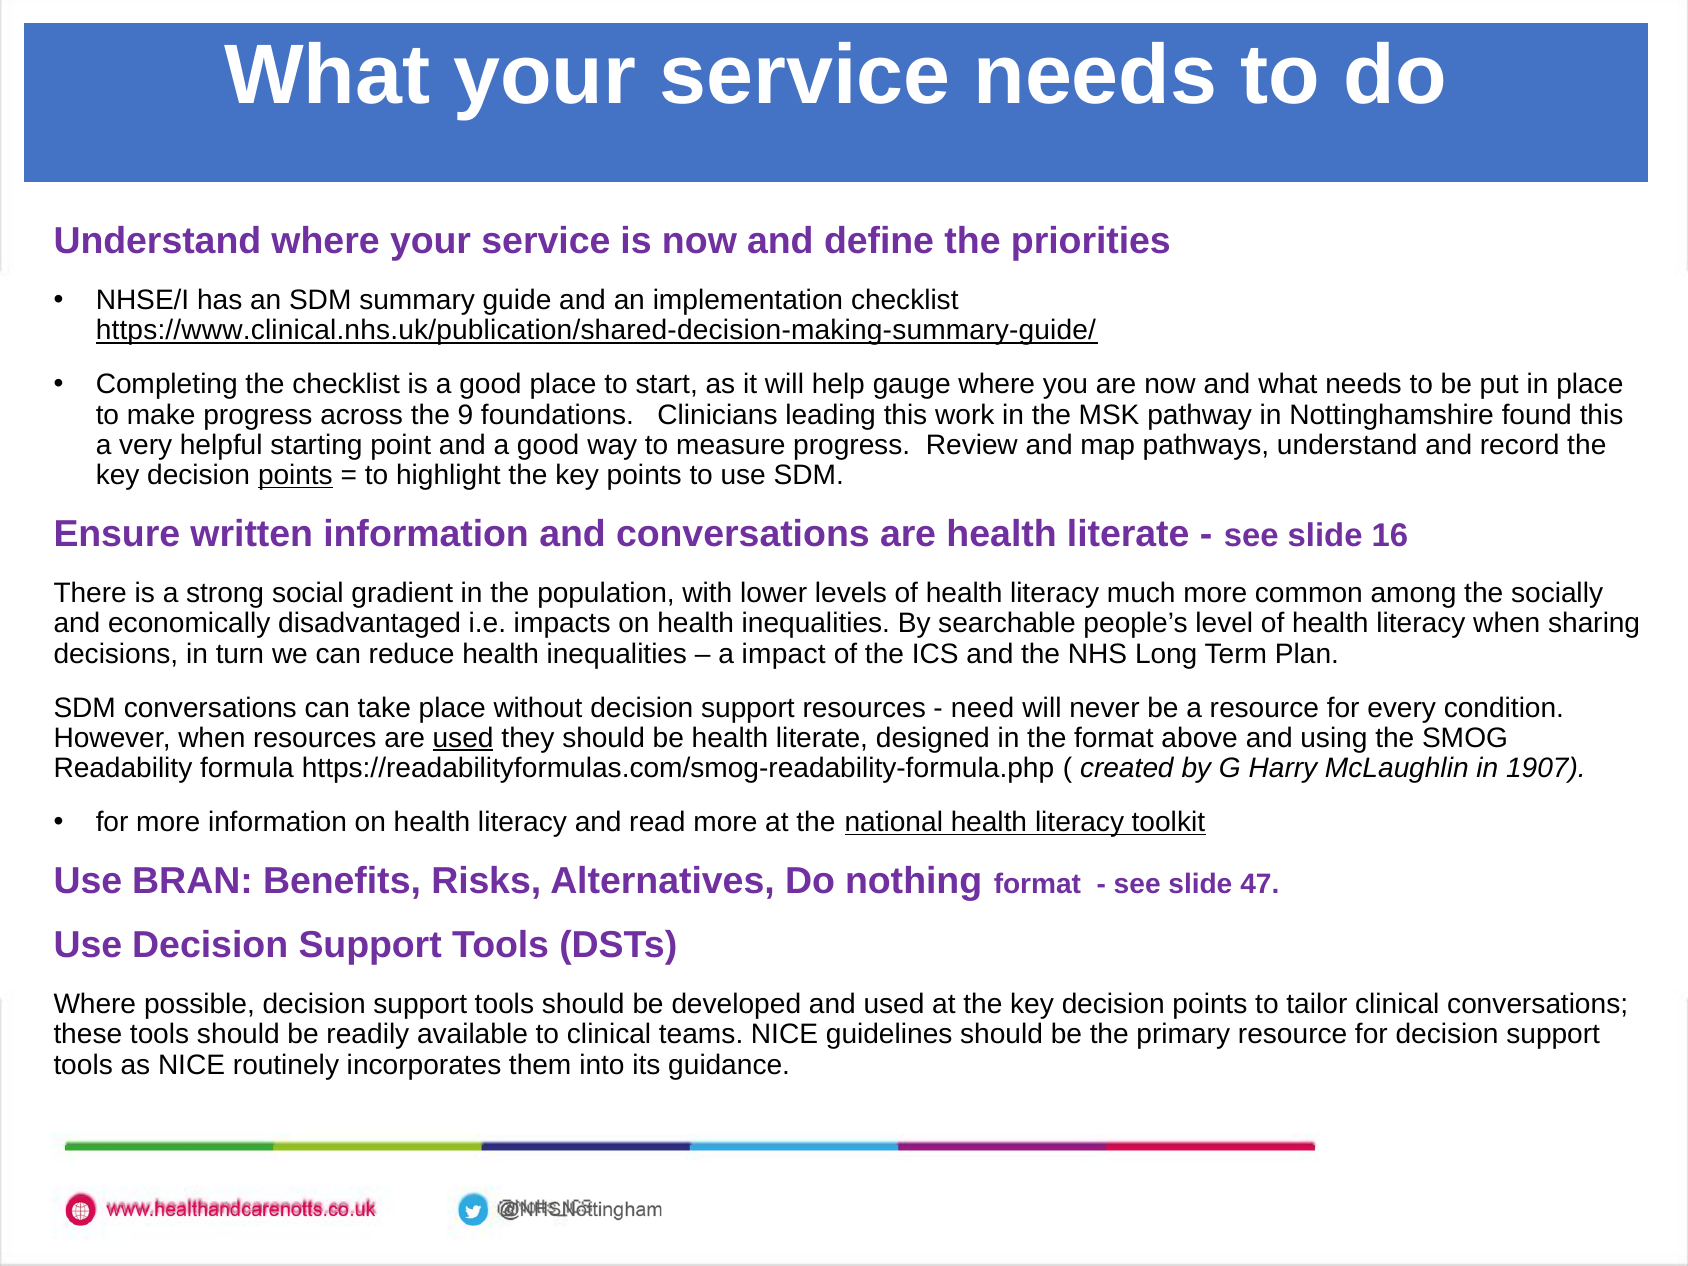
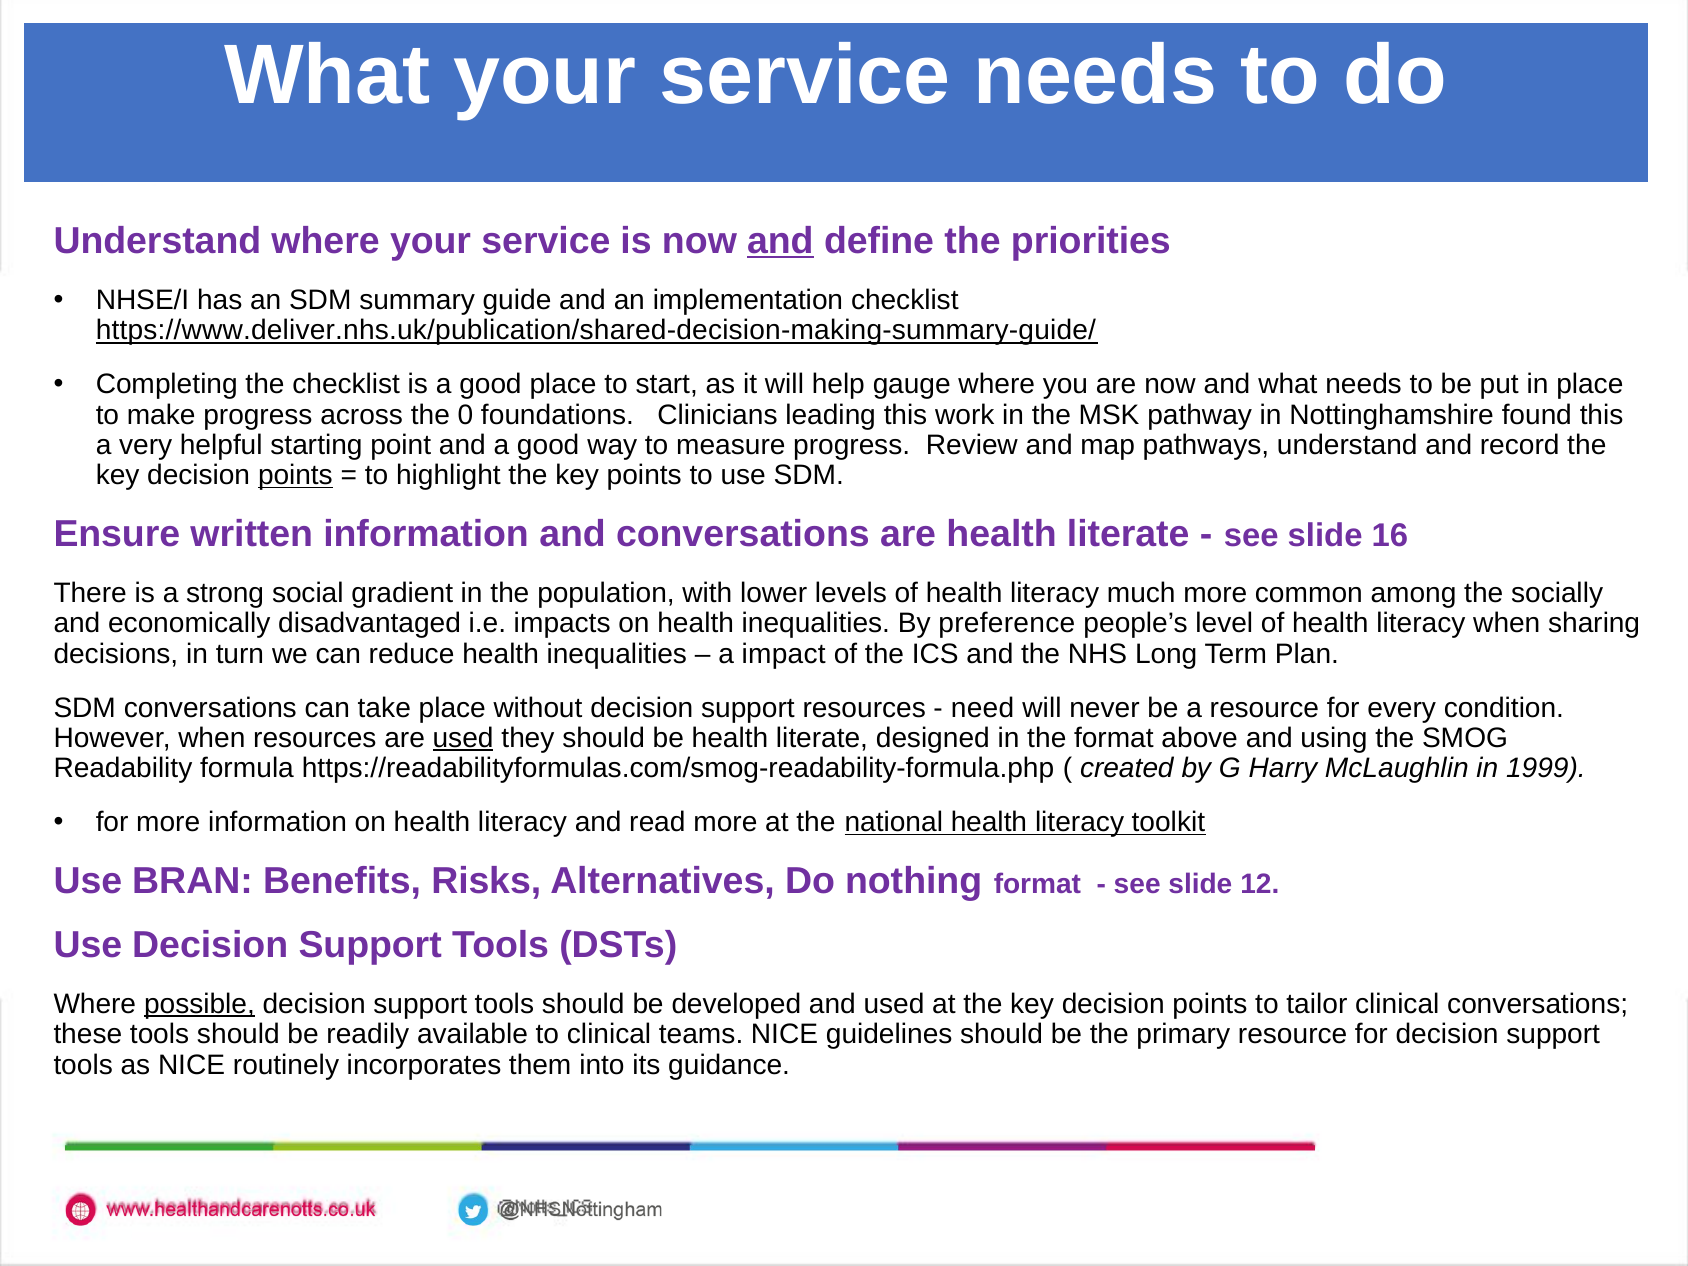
and underline: none -> present (780, 241)
https://www.clinical.nhs.uk/publication/shared-decision-making-summary-guide/: https://www.clinical.nhs.uk/publication/shared-decision-making-summary-guide/ -> https://www.deliver.nhs.uk/publication/shared-decision-making-summary-guide/ (596, 331)
9: 9 -> 0 (465, 415)
searchable: searchable -> preference (1007, 624)
1907: 1907 -> 1999 (1546, 769)
47: 47 -> 12 (1260, 884)
possible underline: none -> present (199, 1004)
